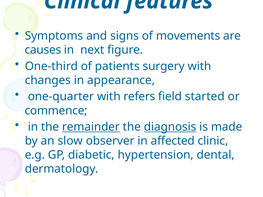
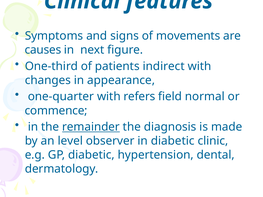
surgery: surgery -> indirect (164, 66)
started: started -> normal (205, 97)
diagnosis underline: present -> none (170, 127)
slow: slow -> level (70, 141)
in affected: affected -> diabetic (173, 141)
